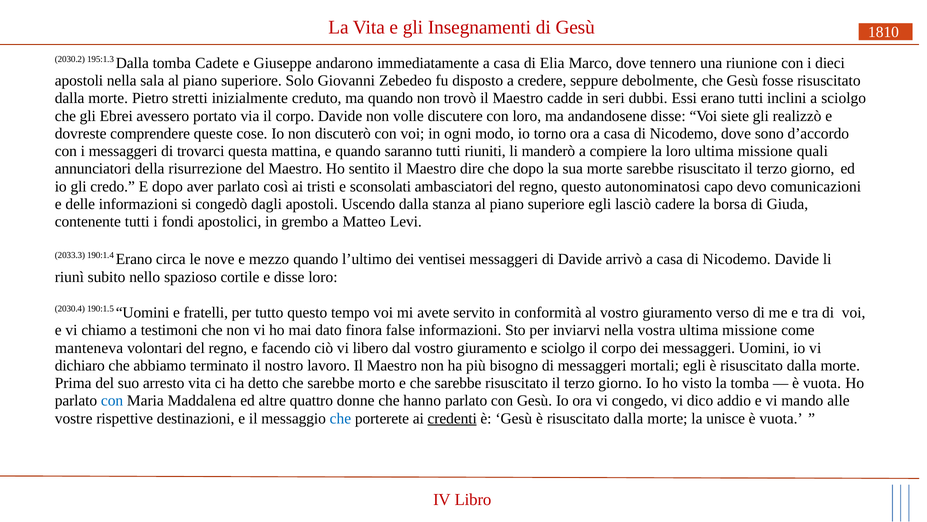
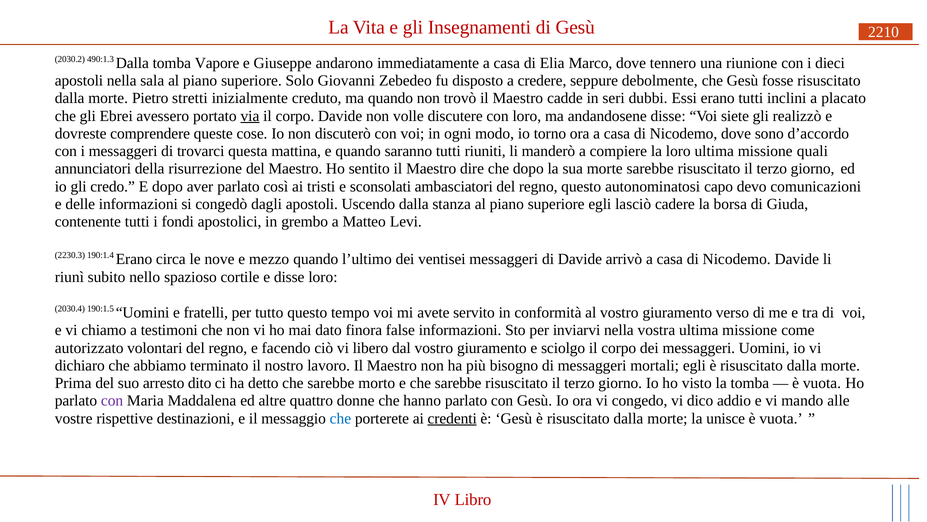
1810: 1810 -> 2210 (884, 32)
195:1.3: 195:1.3 -> 490:1.3 (100, 59)
Cadete: Cadete -> Vapore (217, 63)
a sciolgo: sciolgo -> placato (844, 98)
via underline: none -> present (250, 116)
2033.3: 2033.3 -> 2230.3 (70, 256)
manteneva: manteneva -> autorizzato (89, 348)
arresto vita: vita -> dito (200, 383)
con colour: blue -> purple (112, 401)
